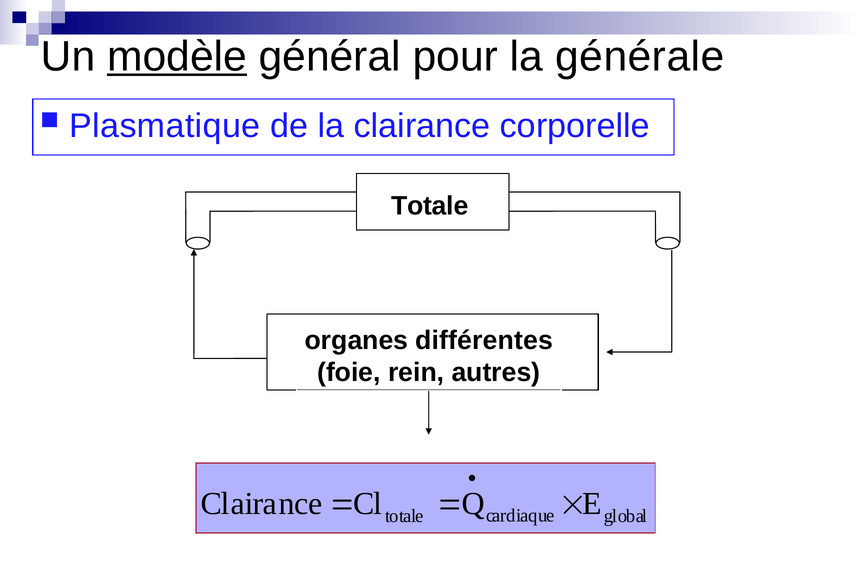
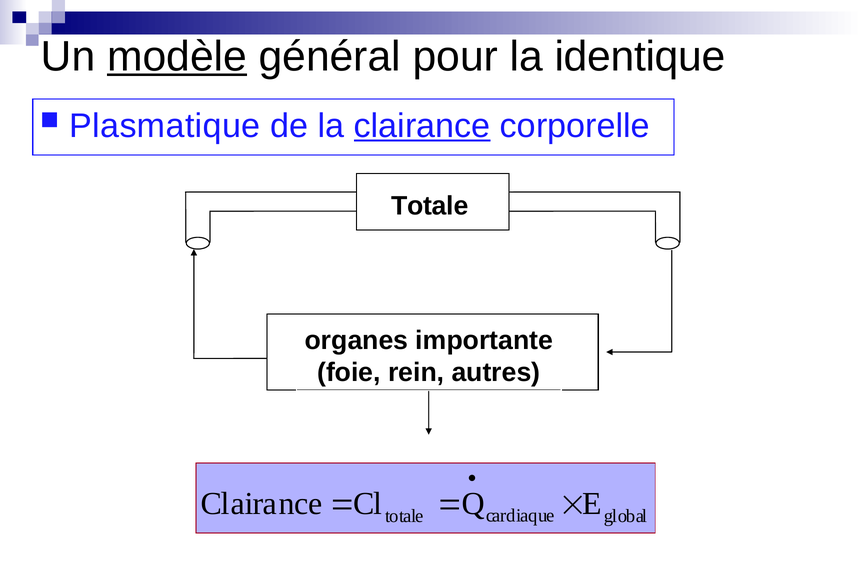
générale: générale -> identique (640, 57)
clairance underline: none -> present (422, 126)
différentes: différentes -> importante (484, 340)
